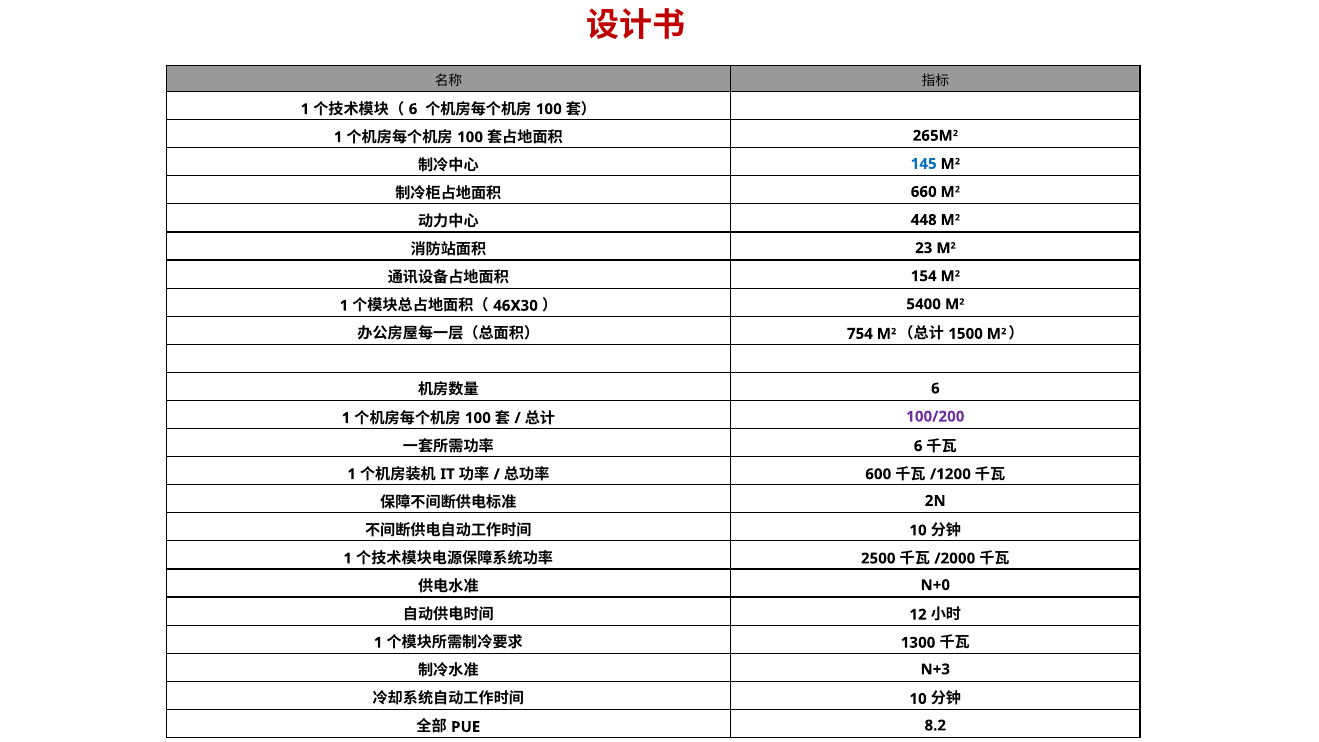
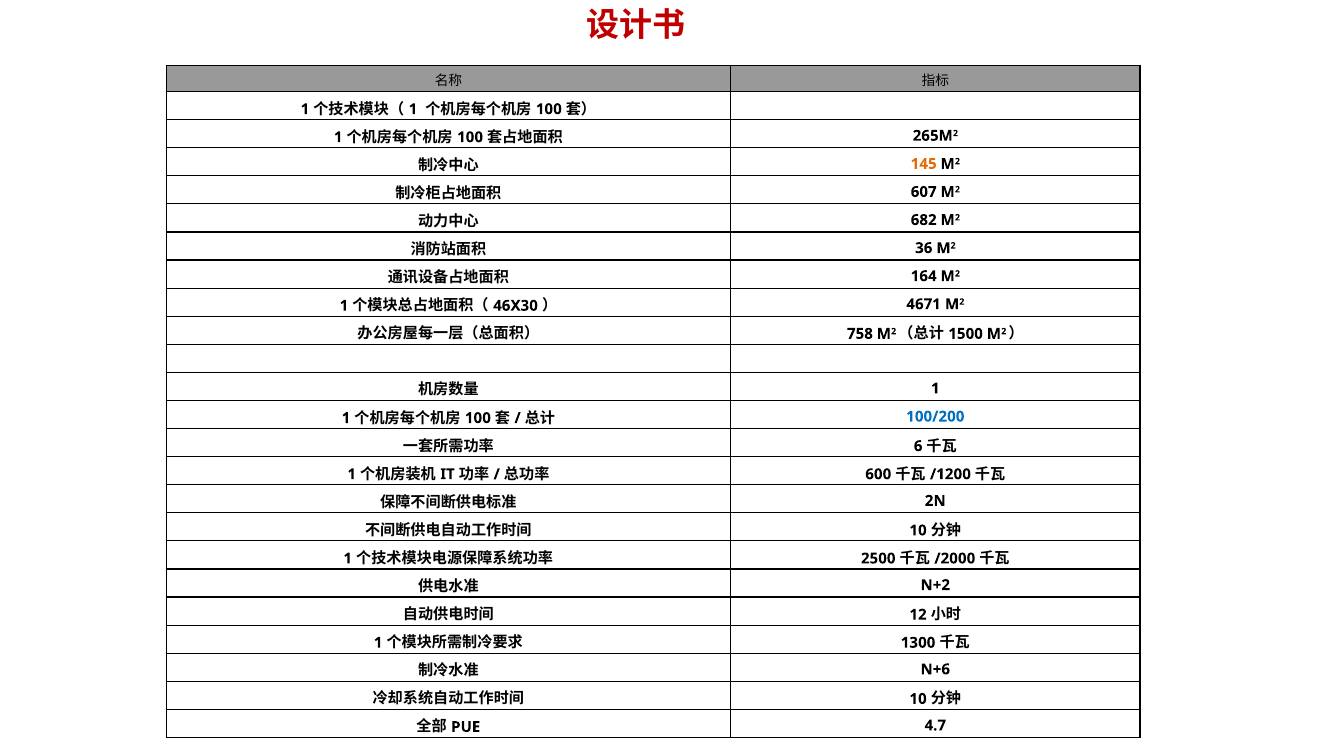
6: 6 -> 1 (413, 109)
145 colour: blue -> orange (924, 164)
660: 660 -> 607 (924, 192)
448: 448 -> 682 (924, 220)
23: 23 -> 36 (924, 248)
154: 154 -> 164 (924, 276)
5400: 5400 -> 4671 (924, 304)
754: 754 -> 758 (860, 334)
6: 6 -> 1 (935, 388)
100/200 colour: purple -> blue (935, 417)
N+0: N+0 -> N+2 (935, 585)
N+3: N+3 -> N+6 (935, 669)
8.2: 8.2 -> 4.7 (935, 725)
